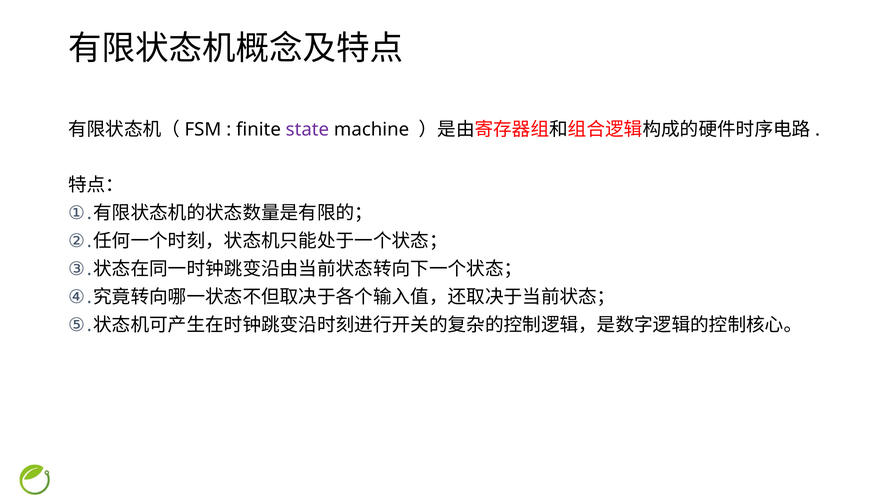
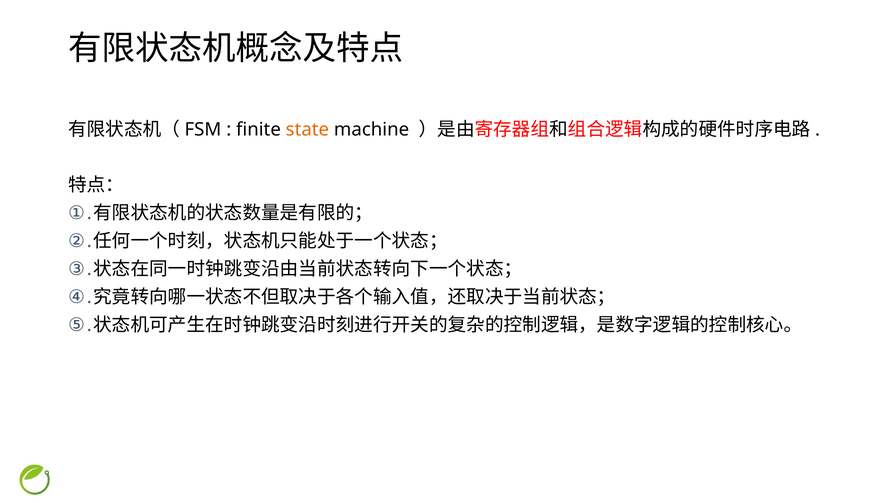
state colour: purple -> orange (307, 129)
